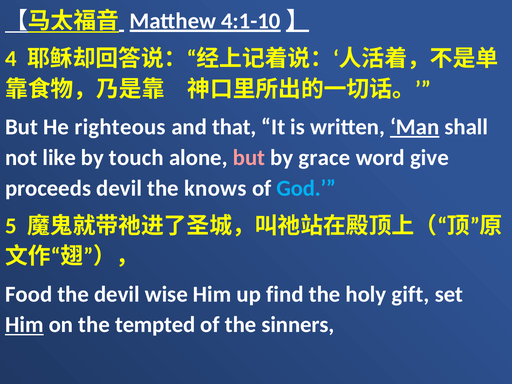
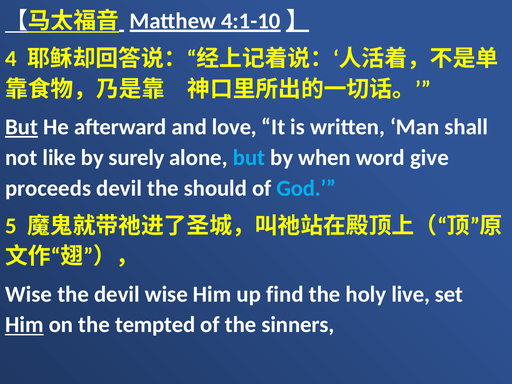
But underline: none -> present (22, 127)
righteous: righteous -> afterward (120, 127)
that: that -> love (234, 127)
Man underline: present -> none (415, 127)
touch: touch -> surely (137, 158)
but colour: pink -> light blue (249, 158)
grace: grace -> when (325, 158)
knows: knows -> should (215, 188)
Food: Food -> Wise (29, 294)
gift: gift -> live (411, 294)
